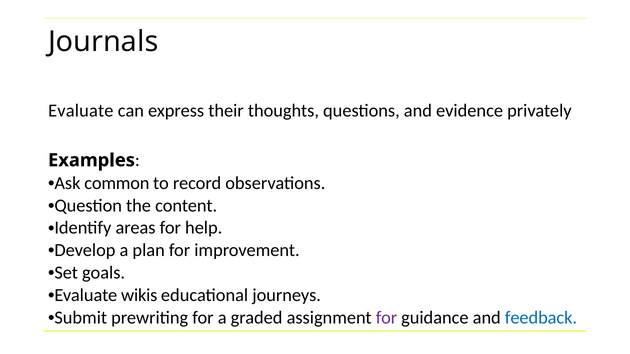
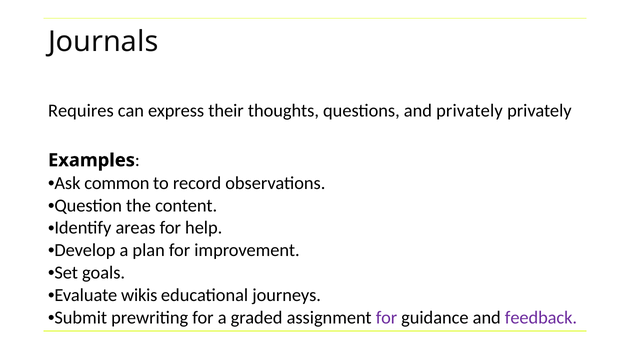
Evaluate: Evaluate -> Requires (81, 111)
and evidence: evidence -> privately (469, 111)
feedback colour: blue -> purple (541, 318)
